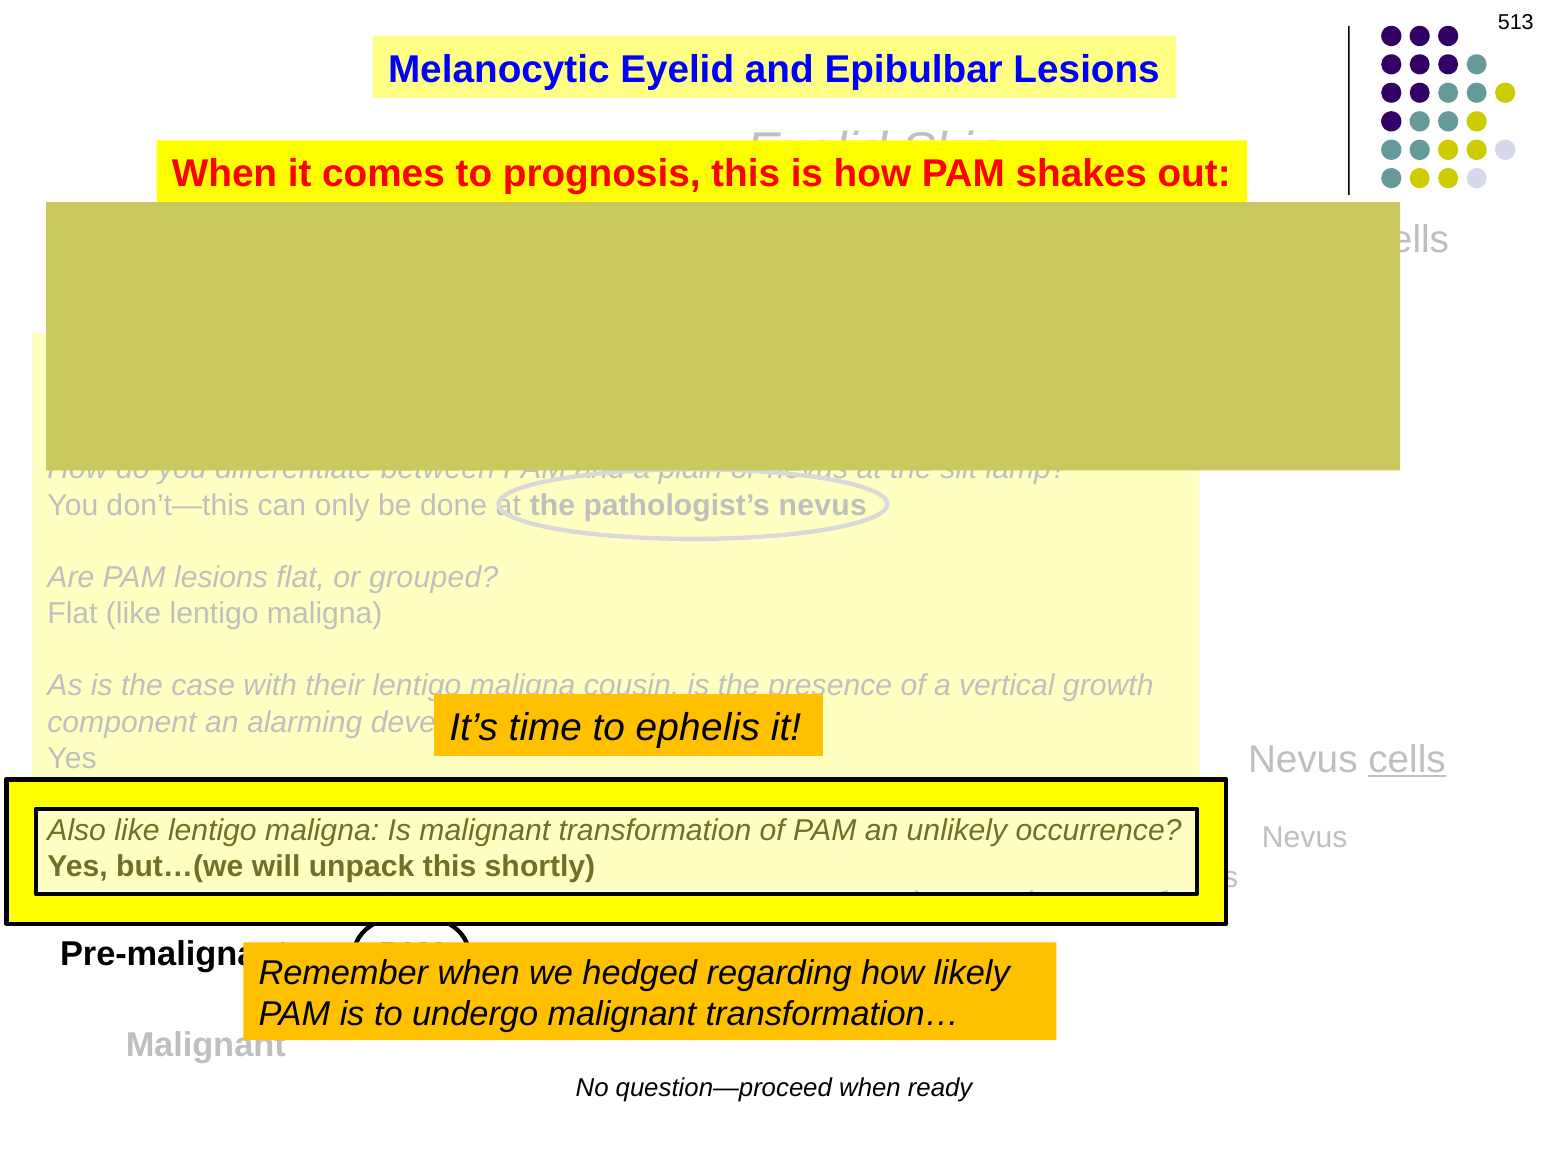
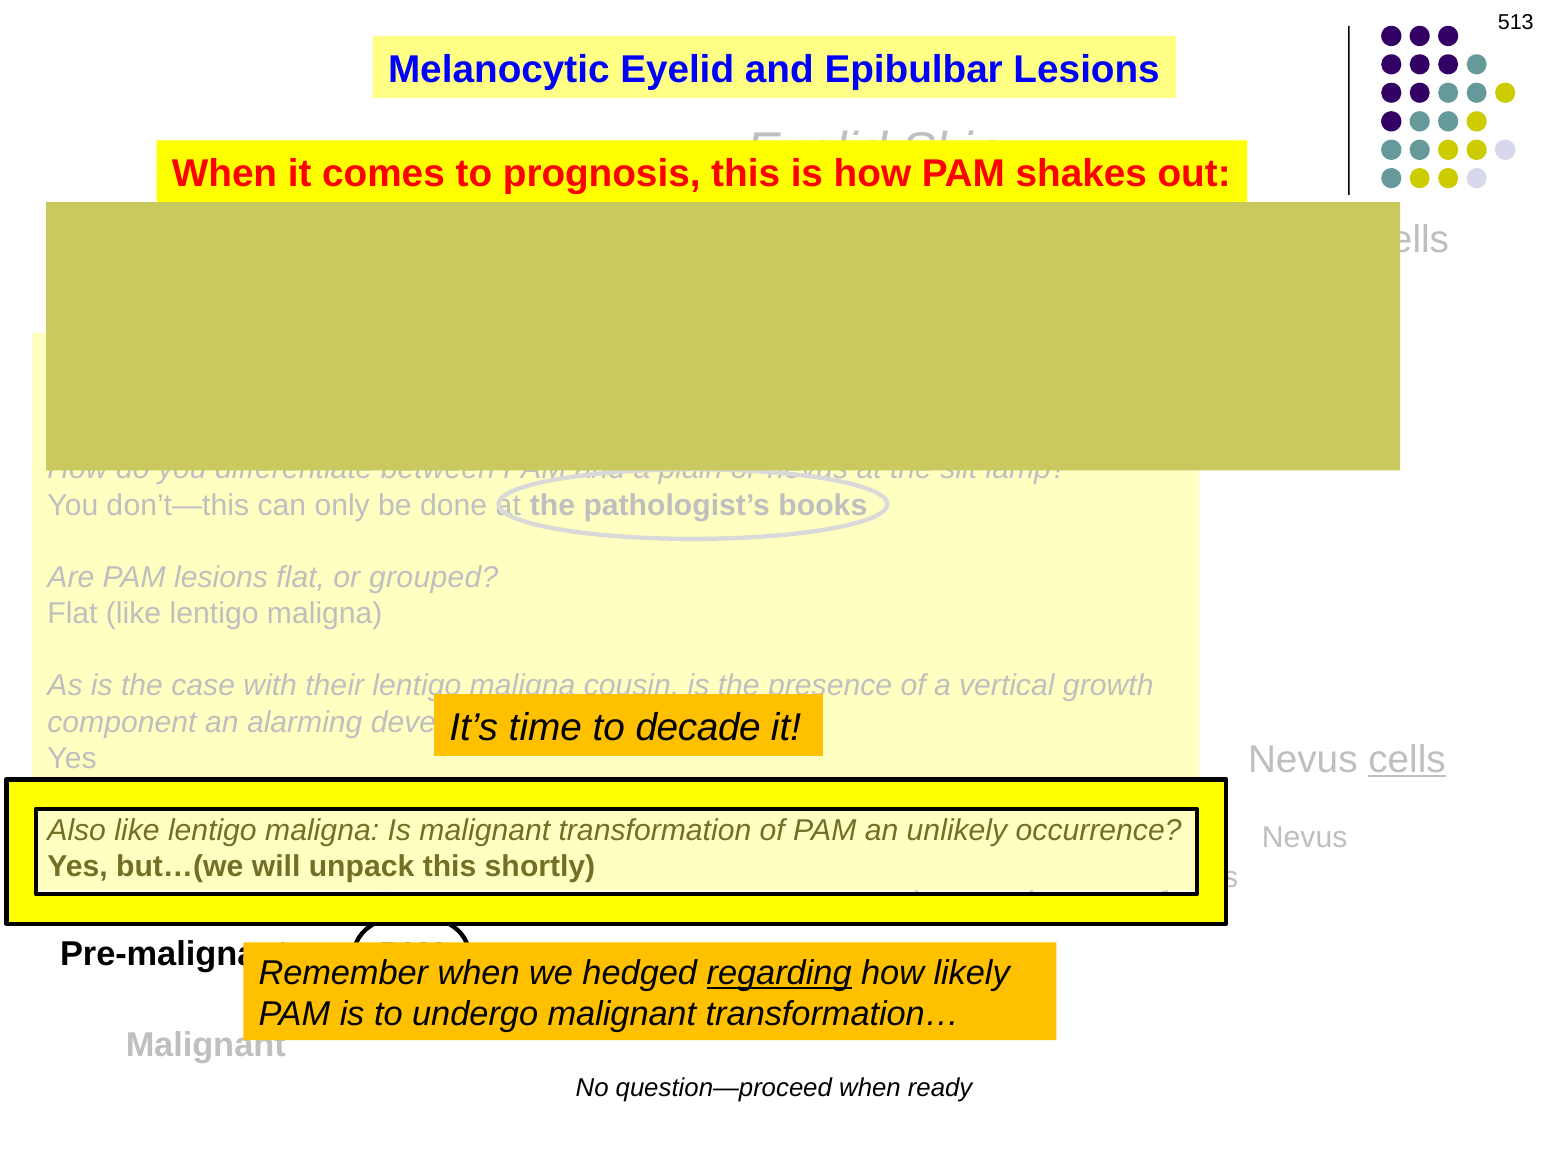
pathologist’s nevus: nevus -> books (823, 505)
to ephelis: ephelis -> decade (698, 728)
regarding underline: none -> present (779, 973)
